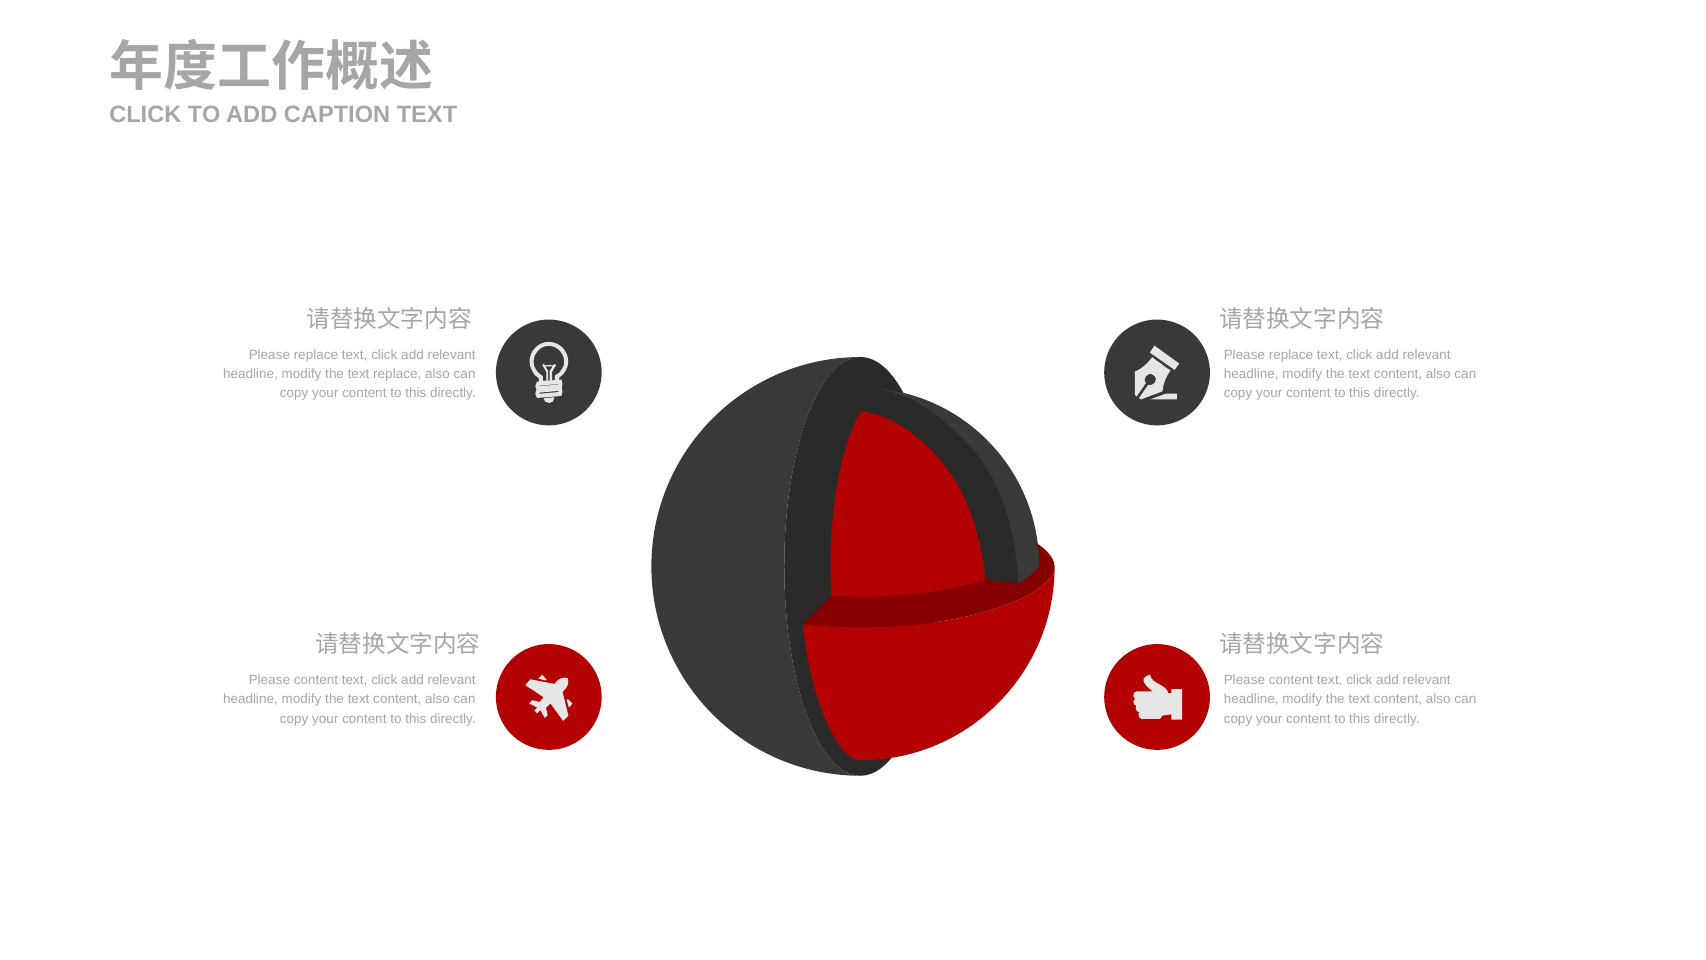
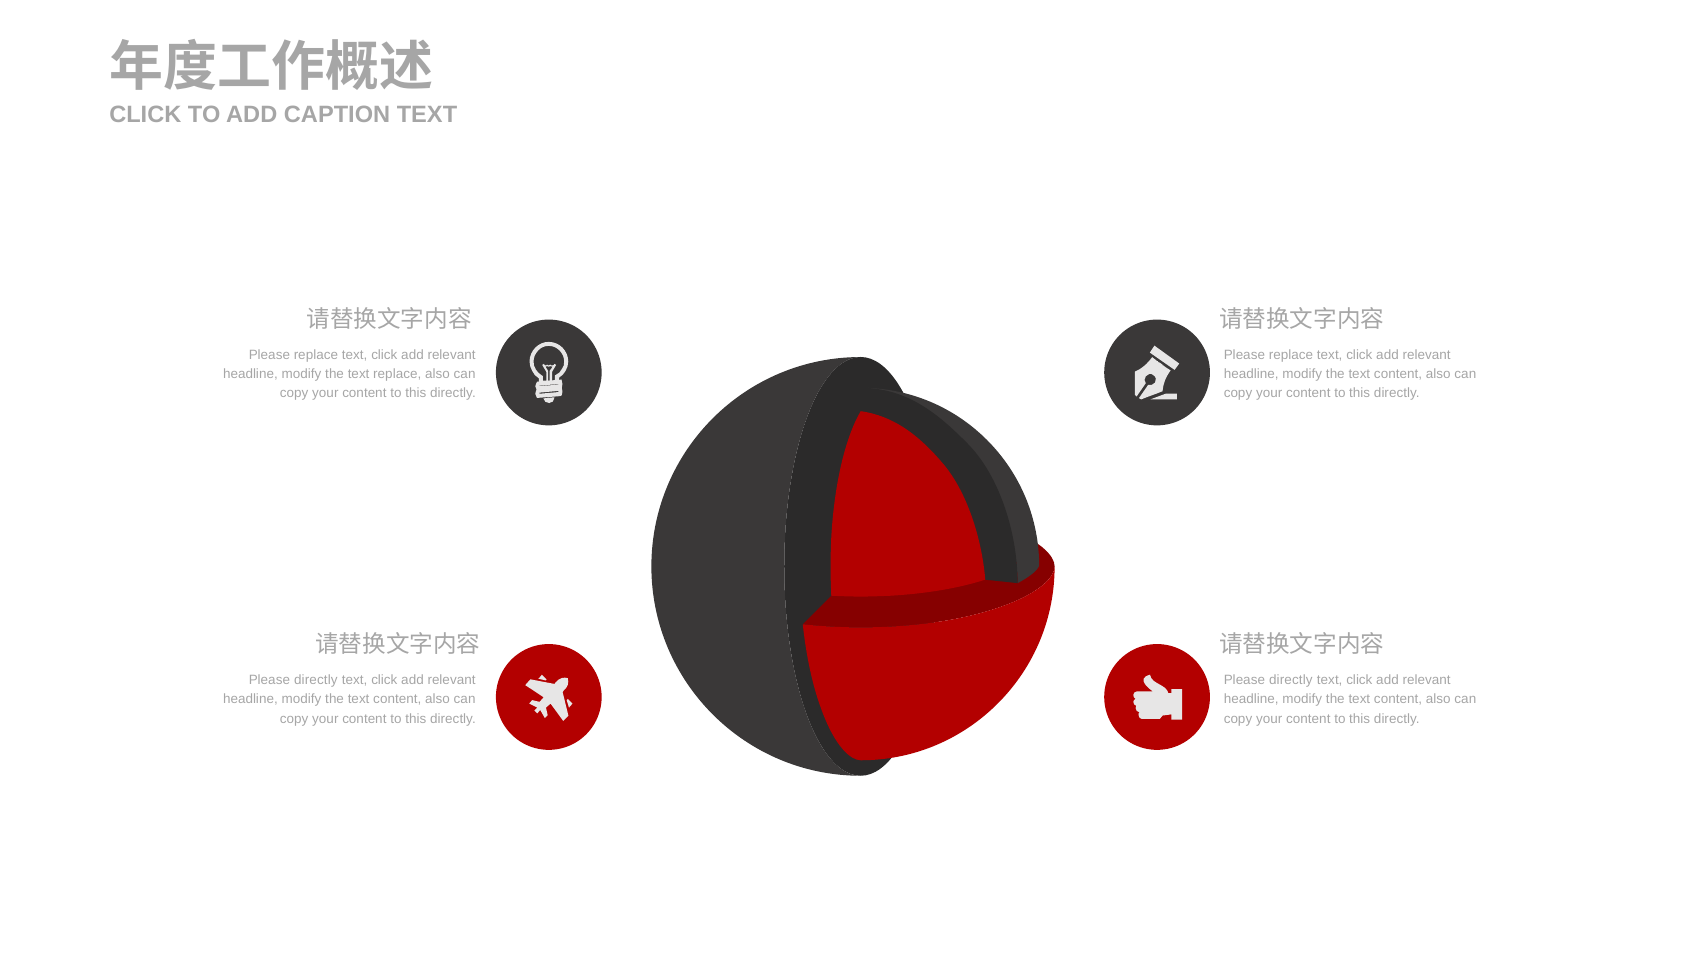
content: content -> directly (316, 680)
content: content -> directly (1291, 680)
